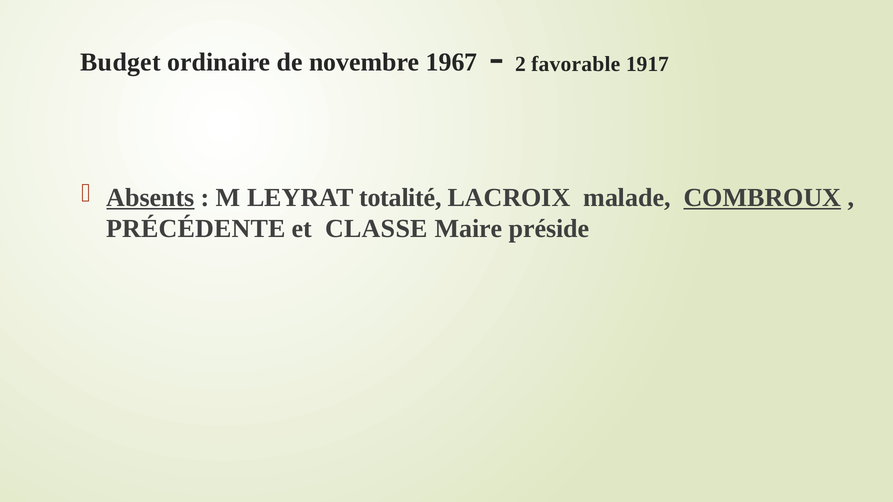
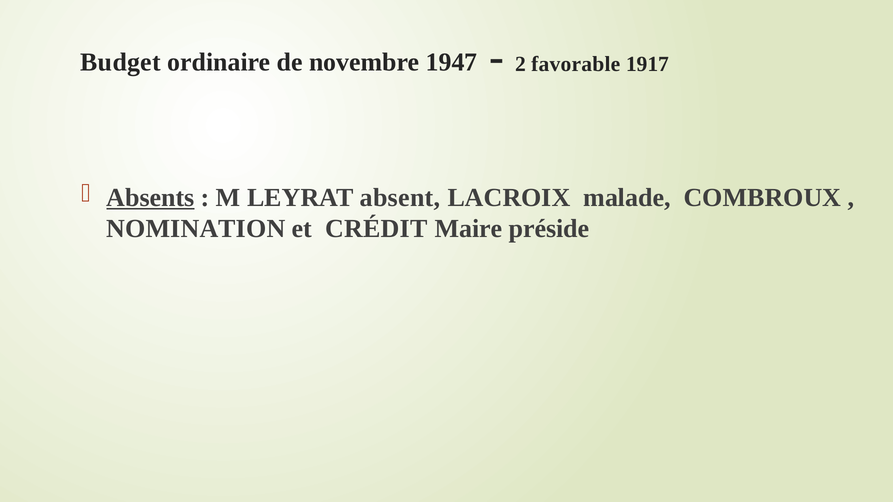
1967: 1967 -> 1947 (452, 62)
totalité: totalité -> absent (400, 198)
COMBROUX underline: present -> none (762, 198)
PRÉCÉDENTE: PRÉCÉDENTE -> NOMINATION (196, 229)
CLASSE: CLASSE -> CRÉDIT (376, 229)
